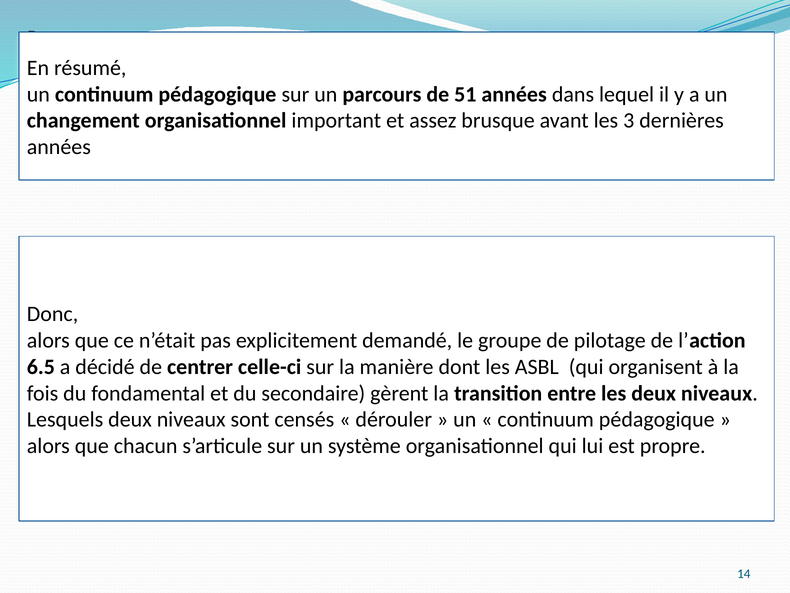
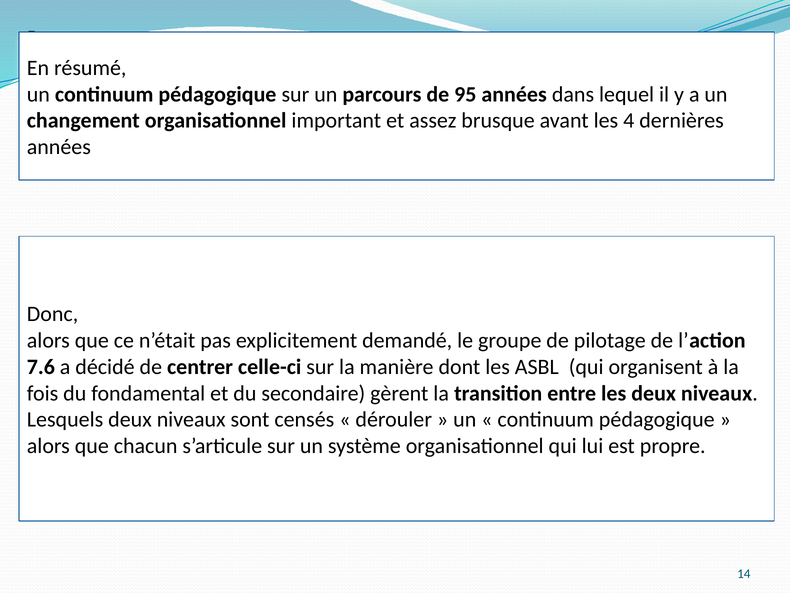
51: 51 -> 95 (465, 94)
3: 3 -> 4 (629, 121)
6.5: 6.5 -> 7.6 (41, 367)
